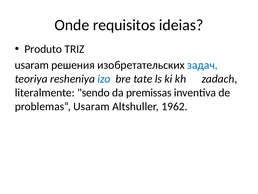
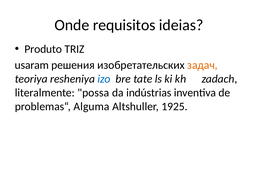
задач colour: blue -> orange (202, 65)
sendo: sendo -> possa (93, 93)
premissas: premissas -> indústrias (149, 93)
problemas“ Usaram: Usaram -> Alguma (91, 106)
1962: 1962 -> 1925 (174, 106)
